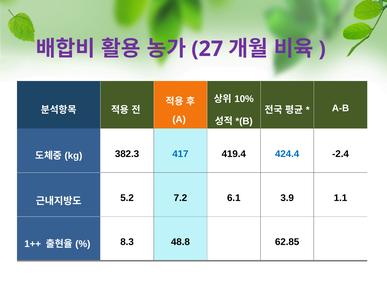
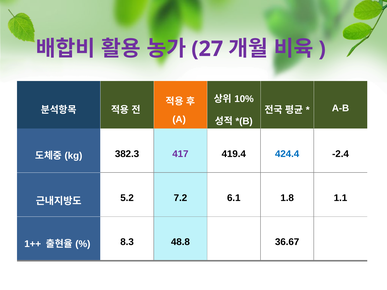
417 colour: blue -> purple (180, 154)
3.9: 3.9 -> 1.8 (287, 198)
62.85: 62.85 -> 36.67 (287, 242)
